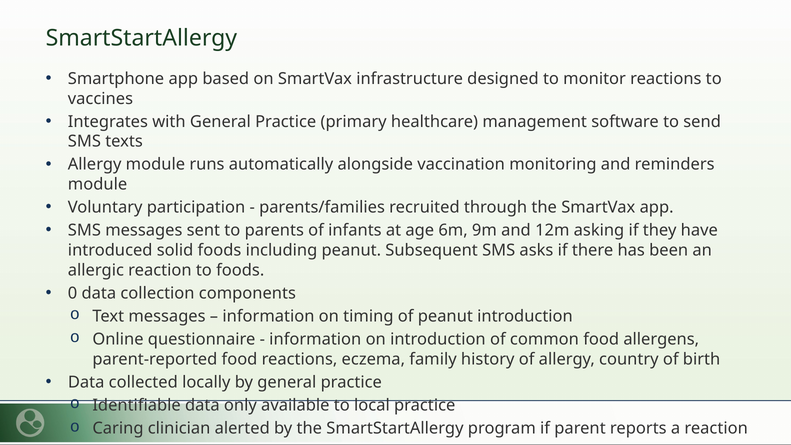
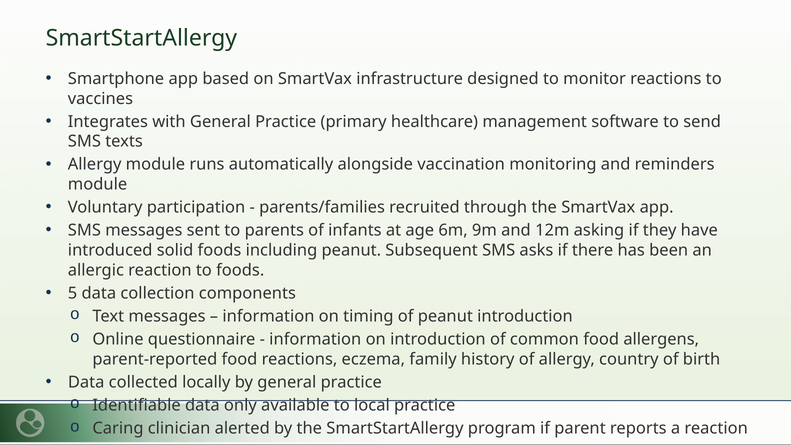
0: 0 -> 5 (73, 293)
